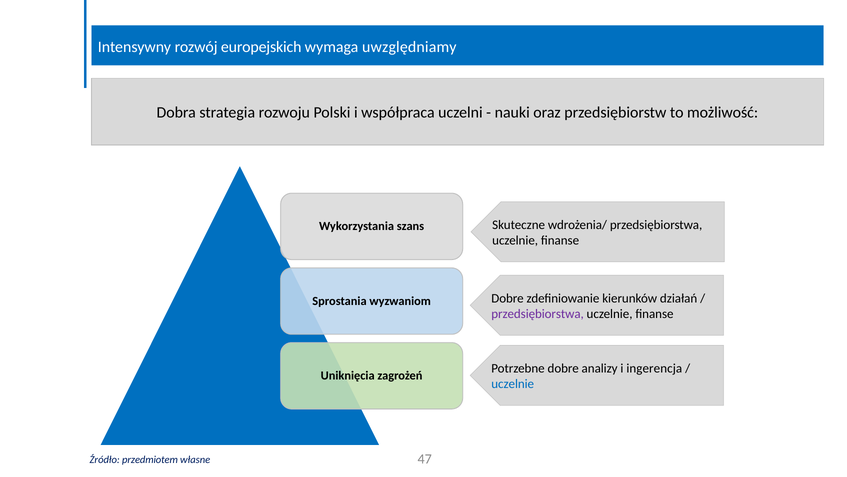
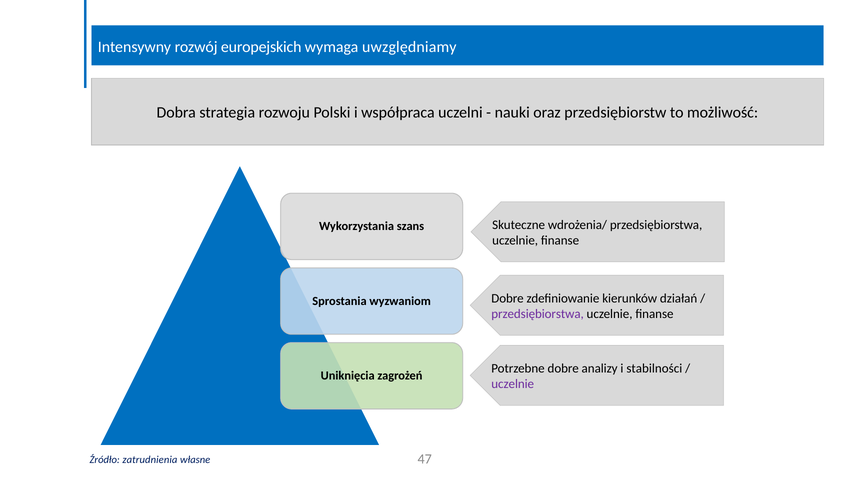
ingerencja: ingerencja -> stabilności (654, 368)
uczelnie colour: blue -> purple (513, 384)
przedmiotem: przedmiotem -> zatrudnienia (150, 459)
